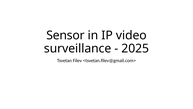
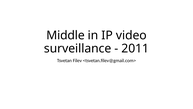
Sensor: Sensor -> Middle (65, 35)
2025: 2025 -> 2011 (135, 48)
